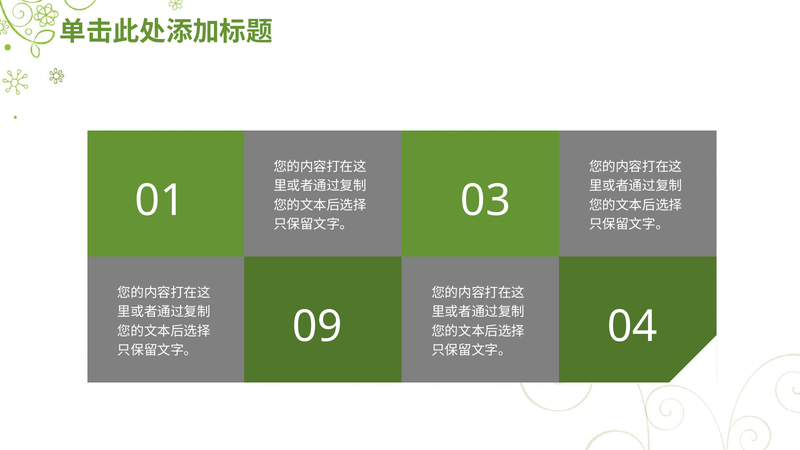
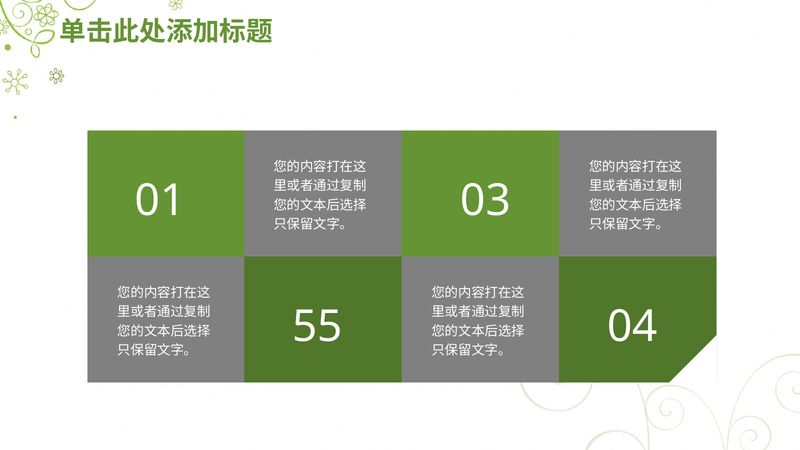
09: 09 -> 55 (317, 326)
